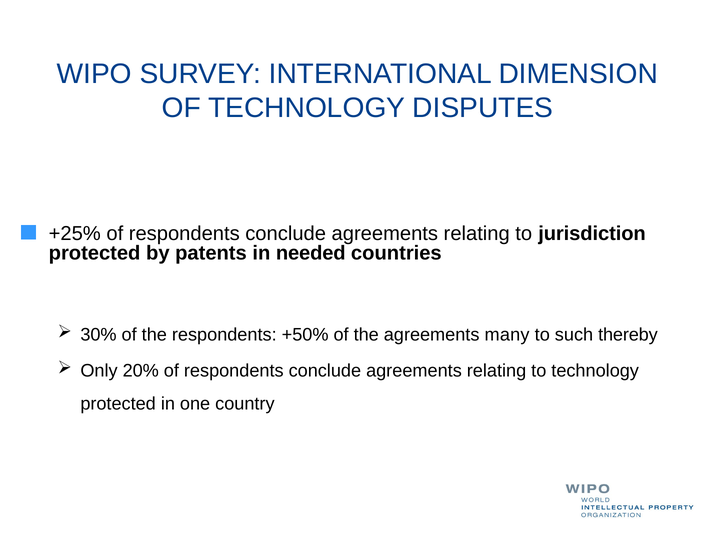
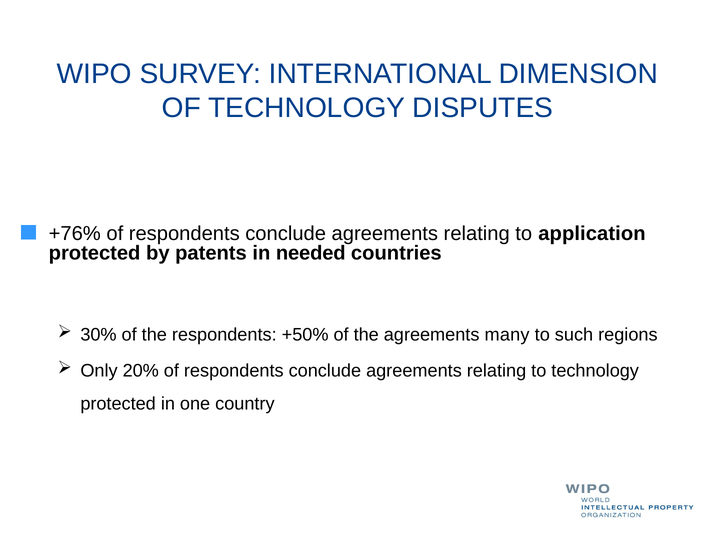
+25%: +25% -> +76% (75, 234)
jurisdiction: jurisdiction -> application (592, 234)
thereby: thereby -> regions (628, 335)
